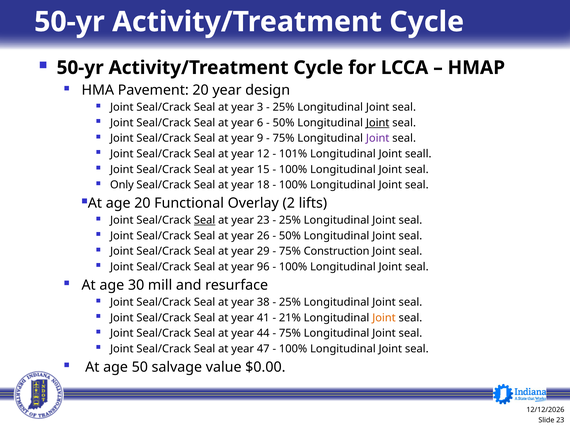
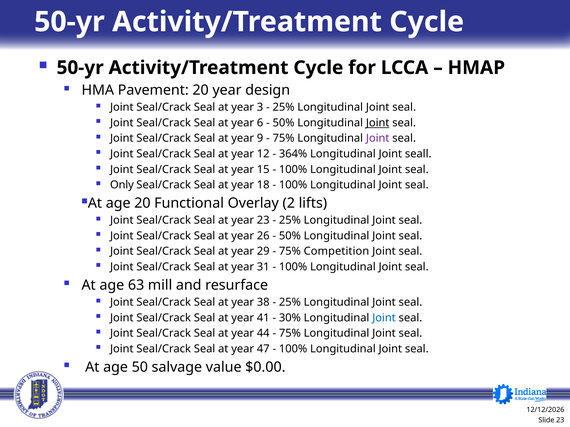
101%: 101% -> 364% (293, 154)
Seal underline: present -> none (205, 221)
Construction: Construction -> Competition (336, 252)
96: 96 -> 31 (263, 267)
30: 30 -> 63 (136, 285)
21%: 21% -> 30% (290, 318)
Joint colour: orange -> blue (384, 318)
